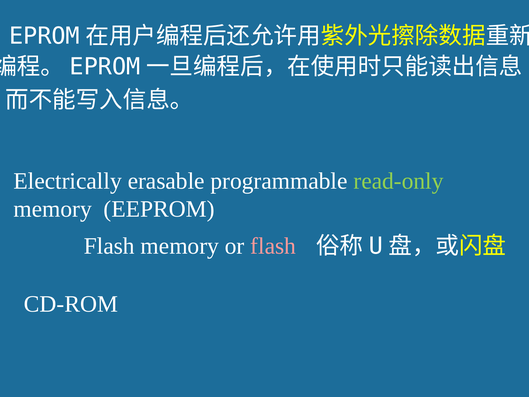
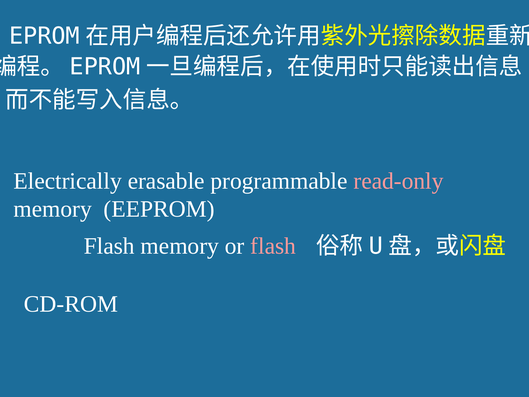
read-only colour: light green -> pink (399, 181)
